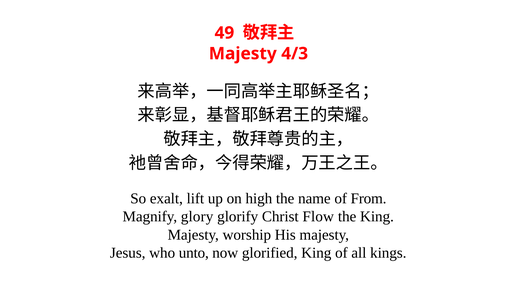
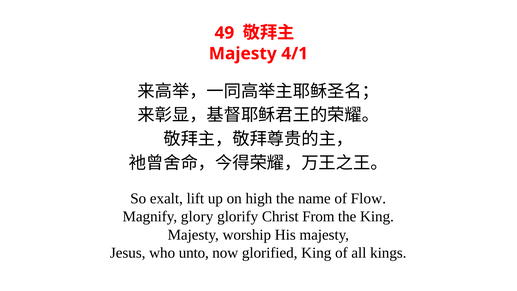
4/3: 4/3 -> 4/1 (295, 54)
From: From -> Flow (368, 198)
Flow: Flow -> From (318, 217)
